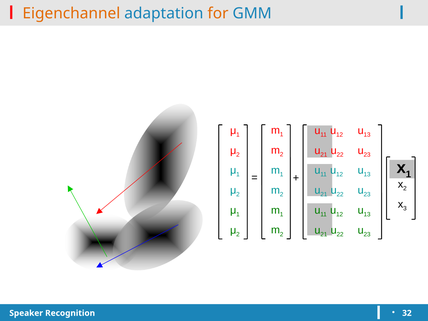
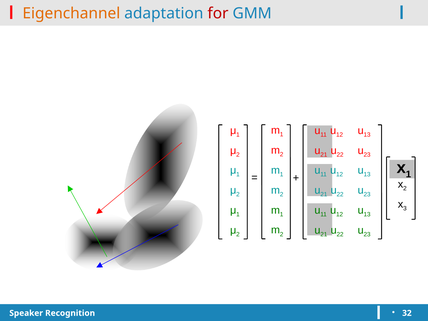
for colour: orange -> red (218, 13)
